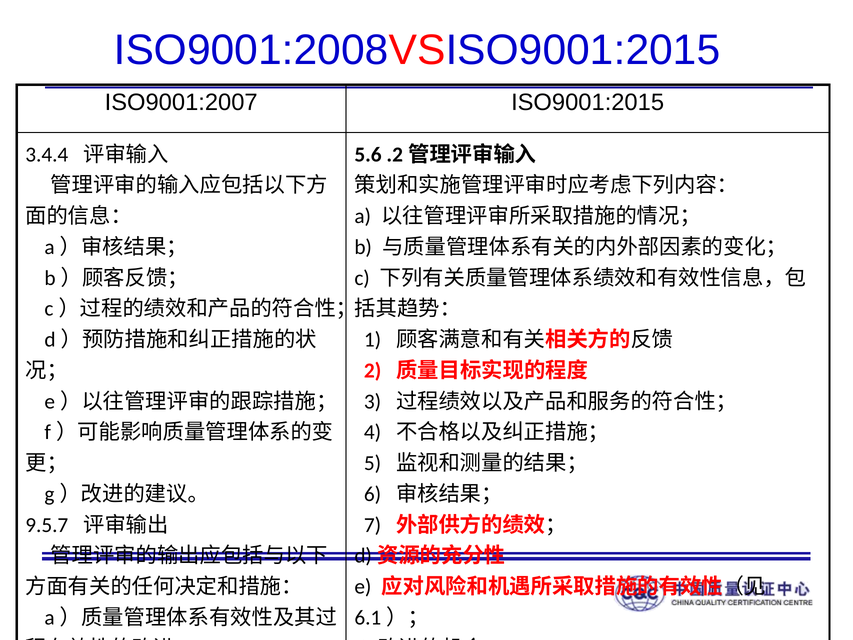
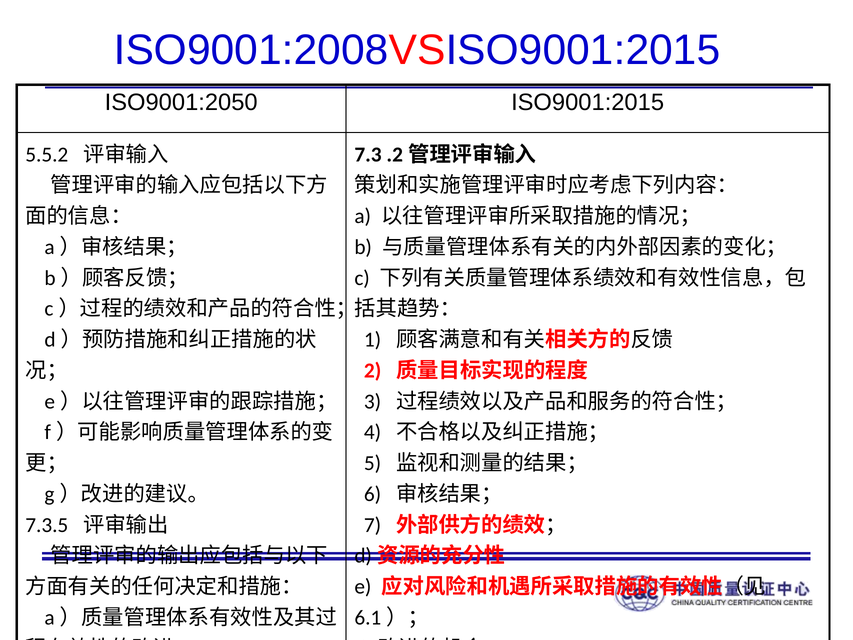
ISO9001:2007: ISO9001:2007 -> ISO9001:2050 (181, 103)
3.4.4: 3.4.4 -> 5.5.2 (47, 154)
5.6: 5.6 -> 7.3 (368, 154)
9.5.7: 9.5.7 -> 7.3.5 (47, 525)
